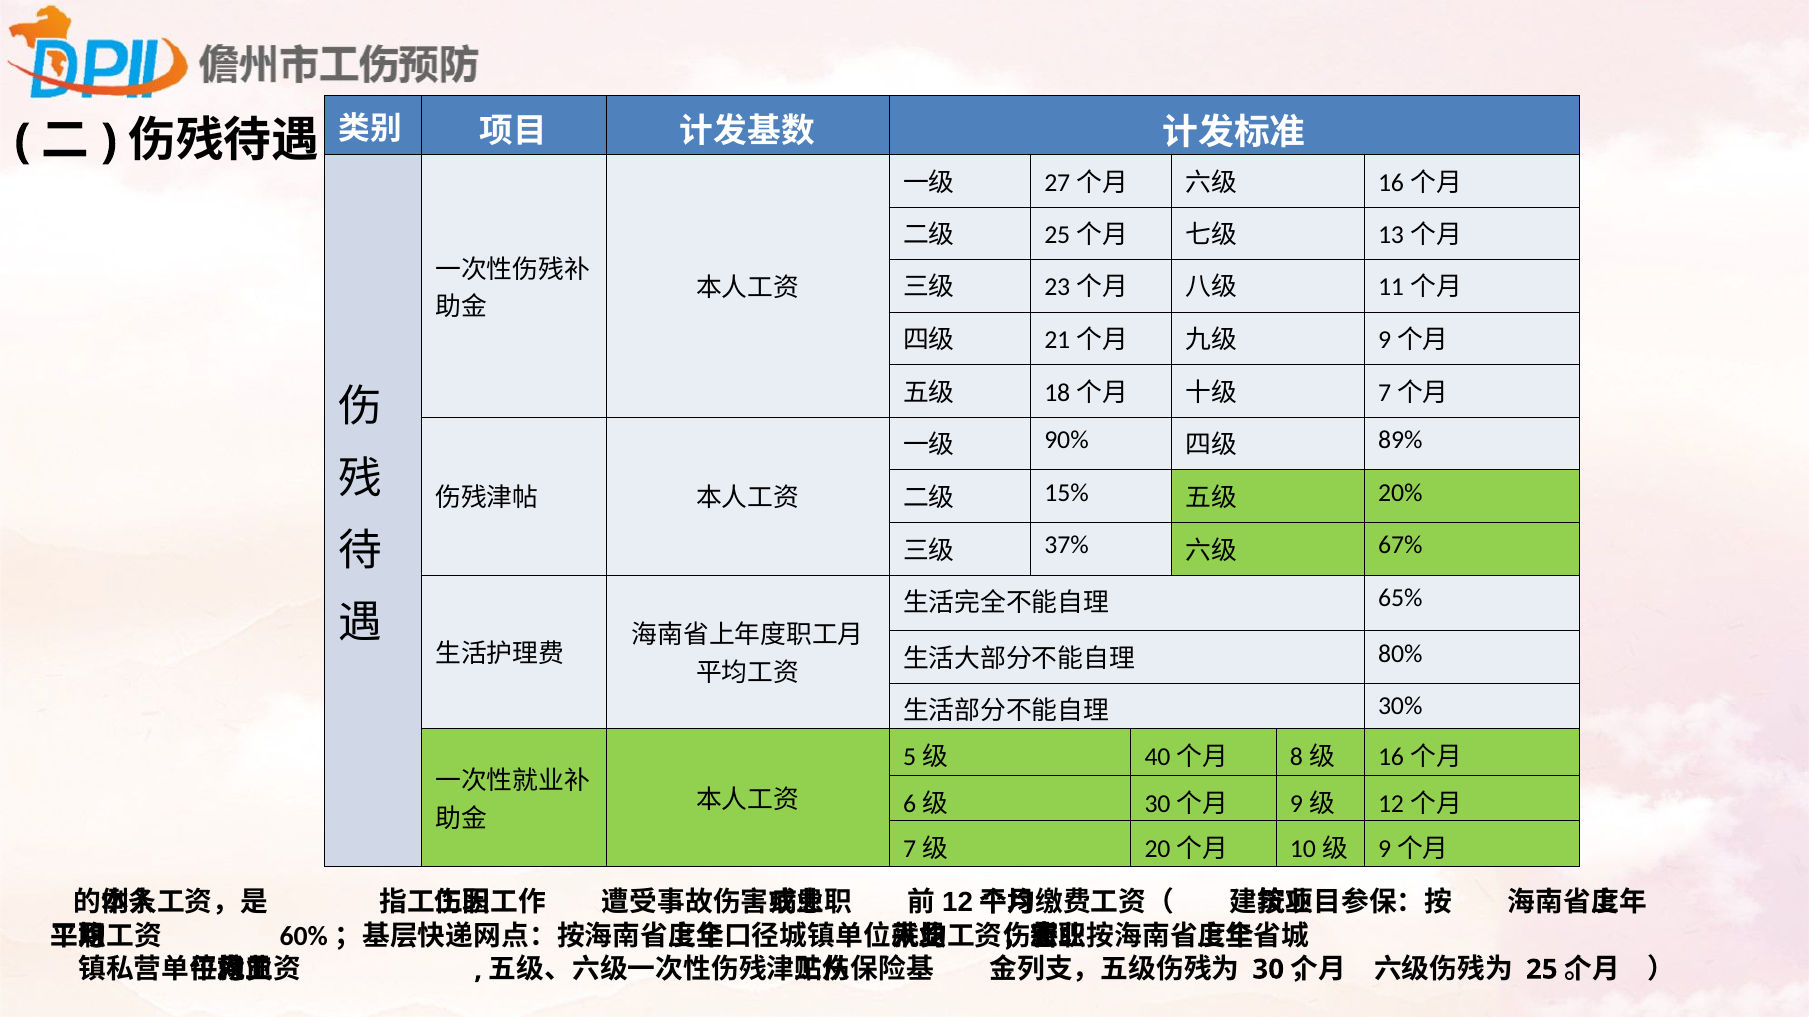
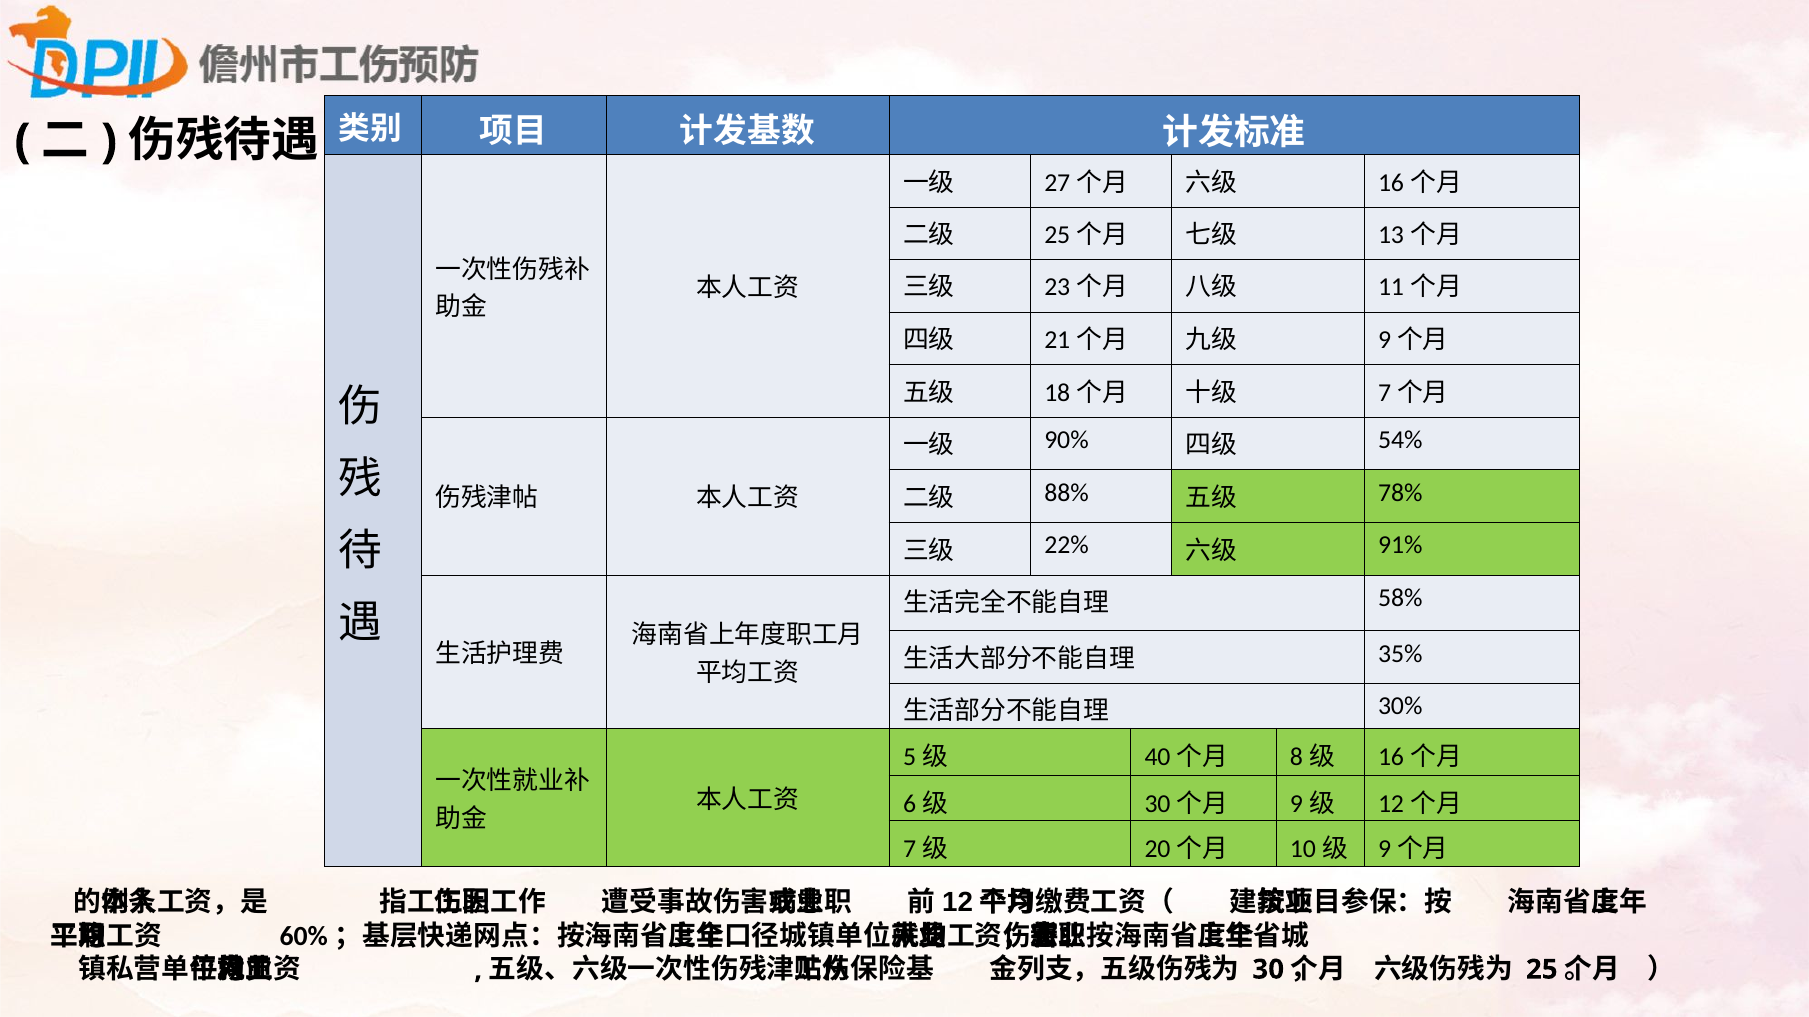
89%: 89% -> 54% (1400, 440)
15%: 15% -> 88% (1067, 493)
20%: 20% -> 78% (1400, 493)
37%: 37% -> 22% (1067, 546)
67%: 67% -> 91% (1400, 546)
65%: 65% -> 58% (1400, 598)
80%: 80% -> 35% (1400, 654)
